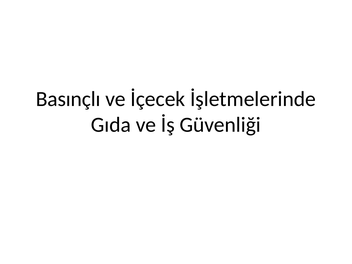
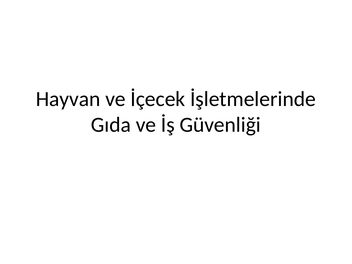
Basınçlı: Basınçlı -> Hayvan (68, 99)
